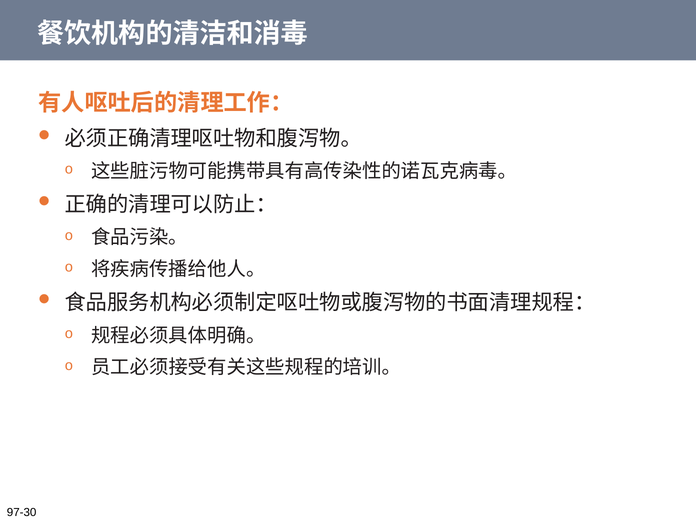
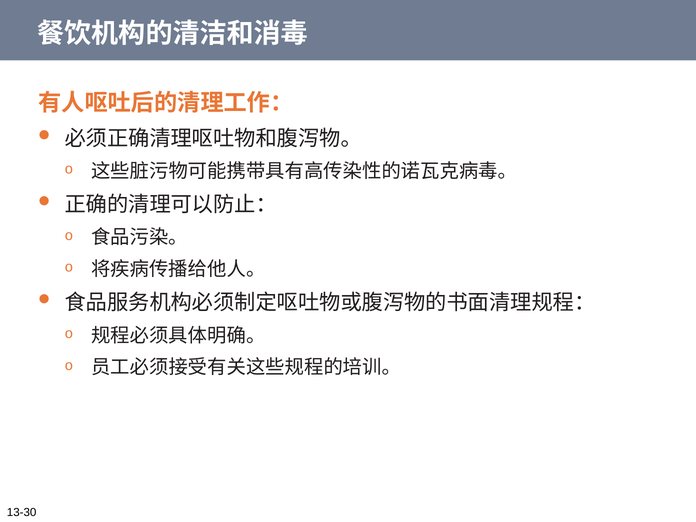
97-30: 97-30 -> 13-30 (22, 512)
